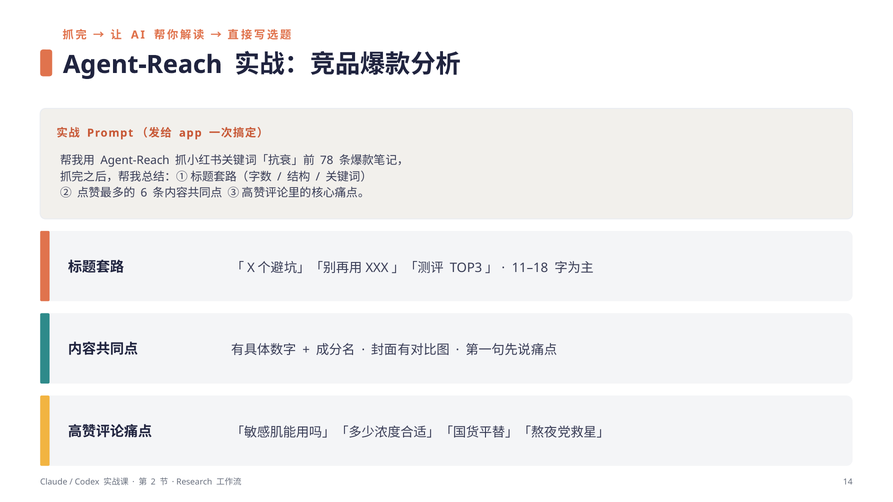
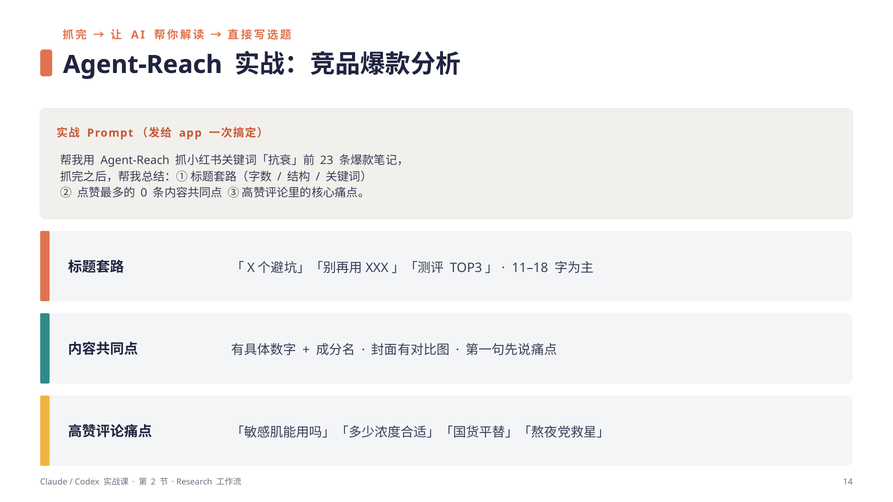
78: 78 -> 23 (327, 160)
6: 6 -> 0 (144, 193)
